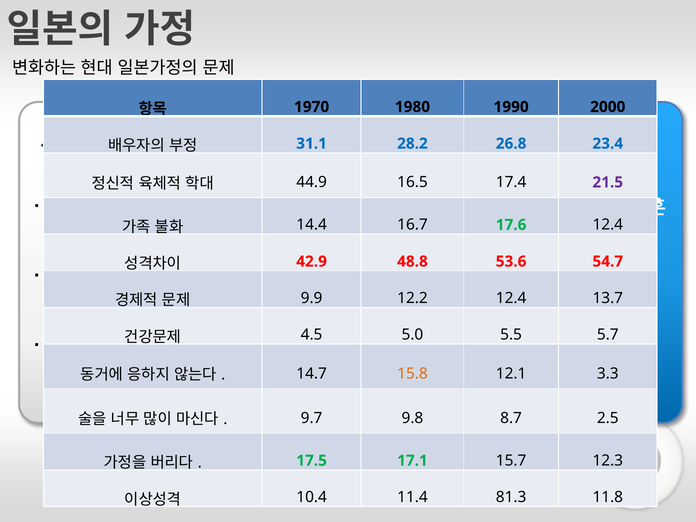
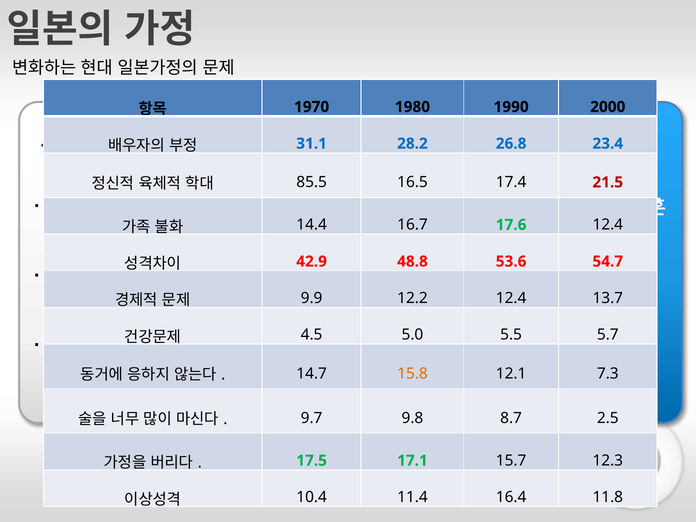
44.9: 44.9 -> 85.5 (312, 182)
21.5 colour: purple -> red (608, 182)
3.3: 3.3 -> 7.3 (608, 374)
81.3: 81.3 -> 16.4 (511, 497)
